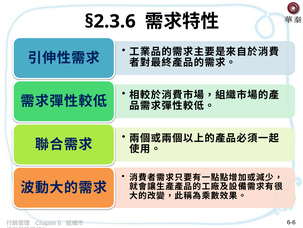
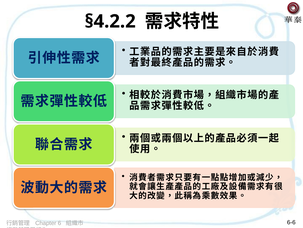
§2.3.6: §2.3.6 -> §4.2.2 (110, 21)
